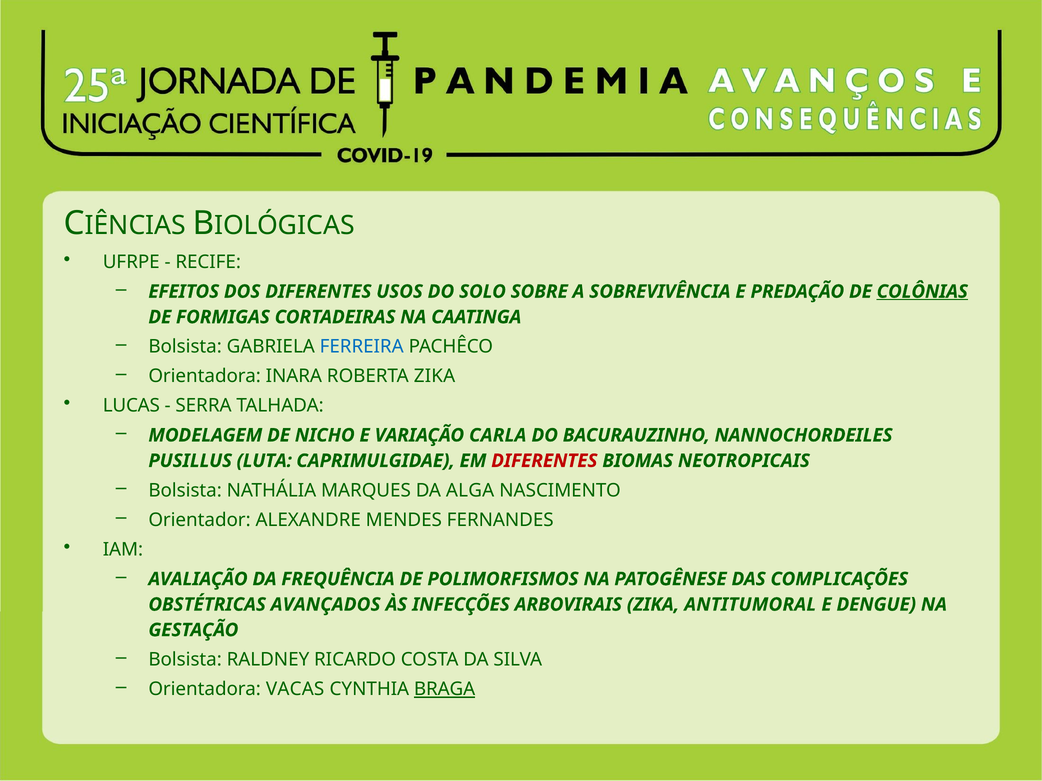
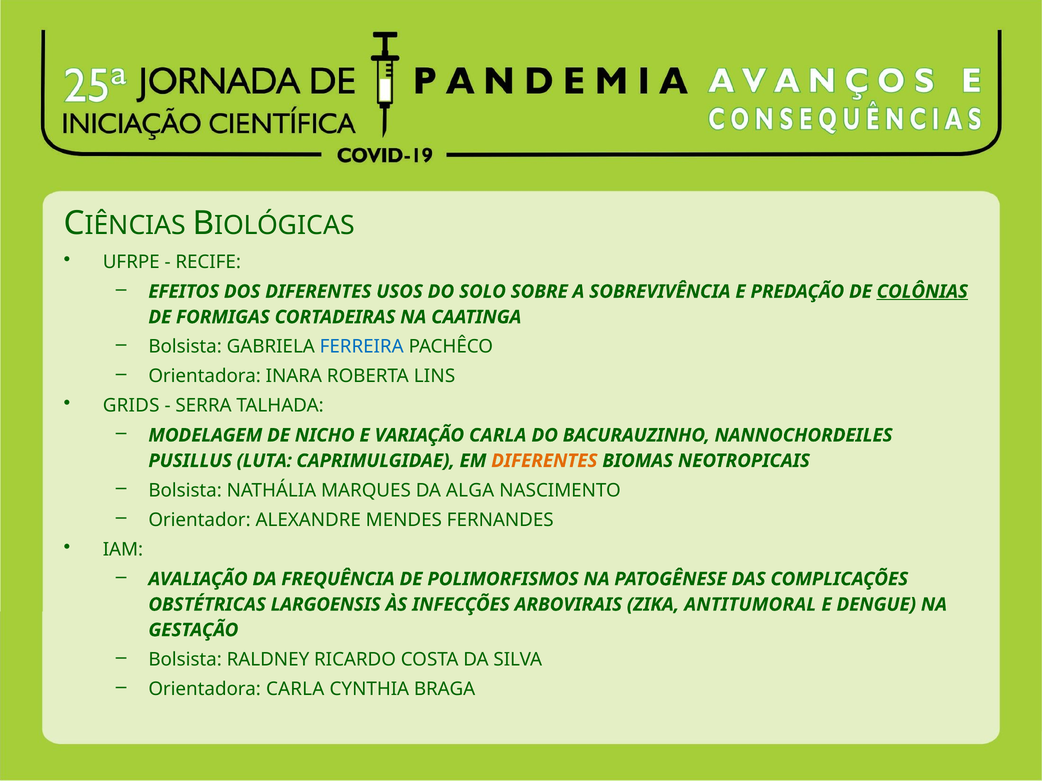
ROBERTA ZIKA: ZIKA -> LINS (435, 376)
LUCAS: LUCAS -> GRIDS (131, 406)
DIFERENTES colour: red -> orange (544, 461)
AVANÇADOS: AVANÇADOS -> LARGOENSIS (326, 605)
Orientadora VACAS: VACAS -> CARLA (295, 690)
BRAGA underline: present -> none (445, 690)
